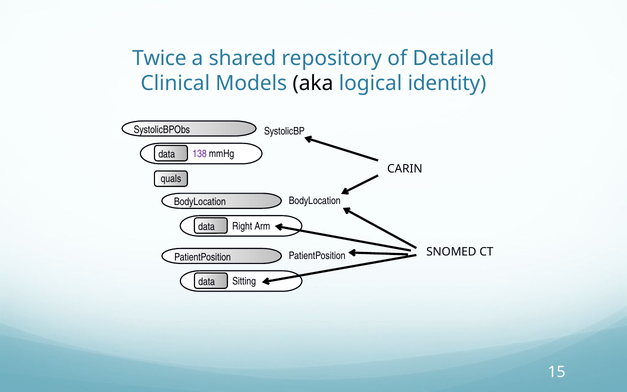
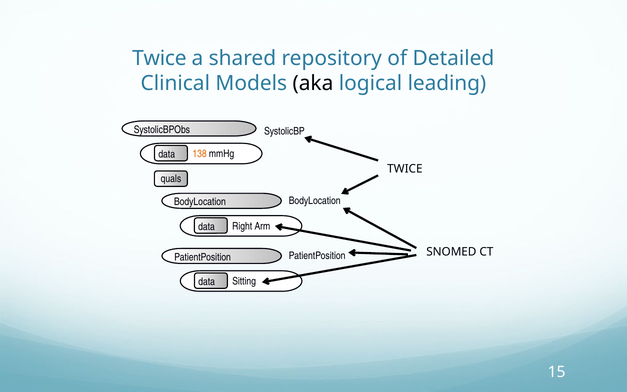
identity: identity -> leading (447, 83)
138 colour: purple -> orange (200, 154)
CARIN: CARIN -> TWICE (405, 169)
